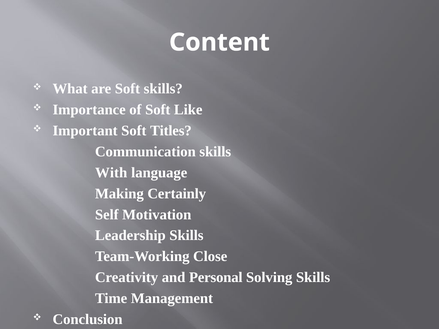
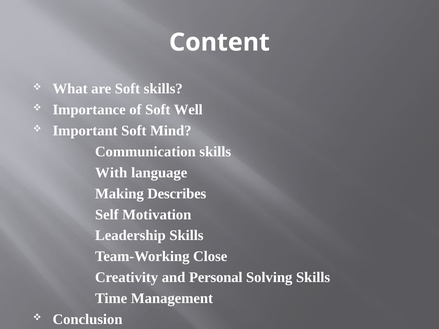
Like: Like -> Well (188, 110)
Titles: Titles -> Mind (171, 131)
Certainly: Certainly -> Describes (177, 194)
